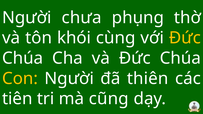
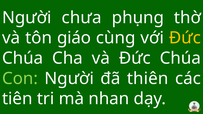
khói: khói -> giáo (74, 38)
Con colour: yellow -> light green (20, 79)
cũng: cũng -> nhan (109, 99)
